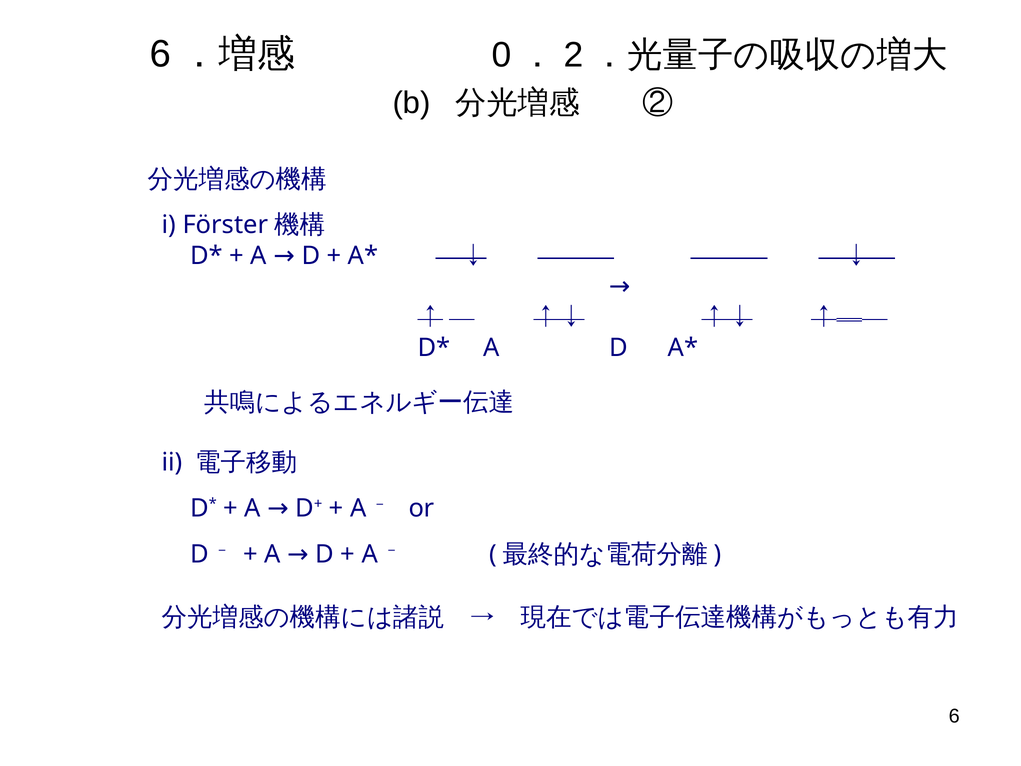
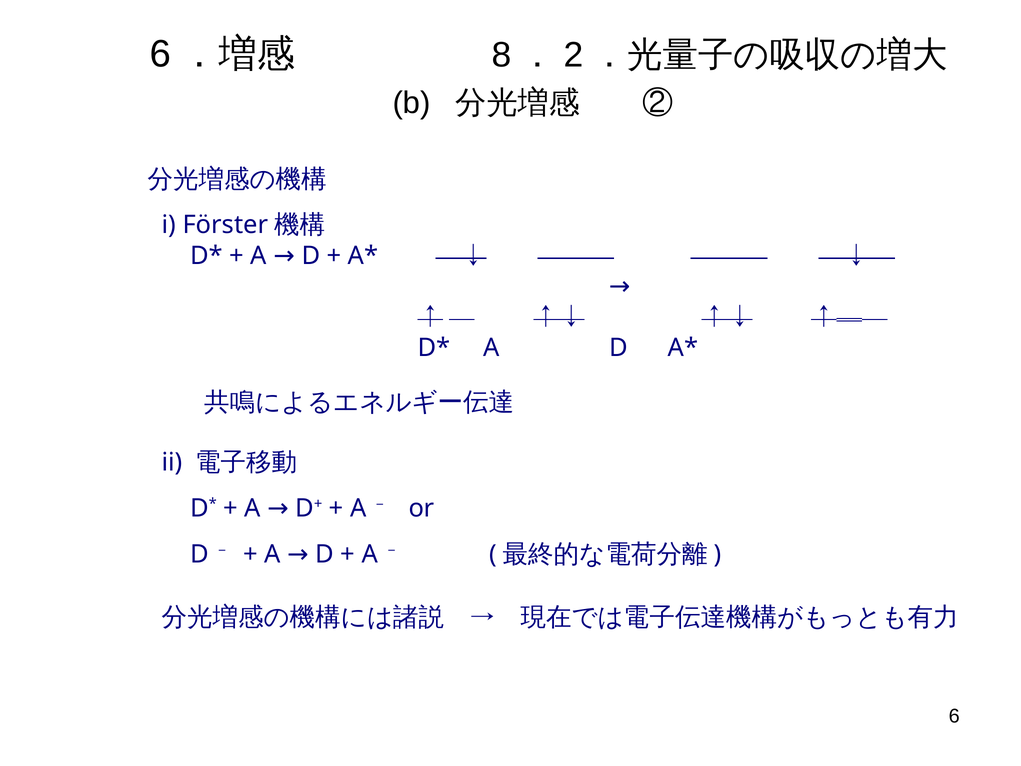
0: 0 -> 8 (502, 55)
